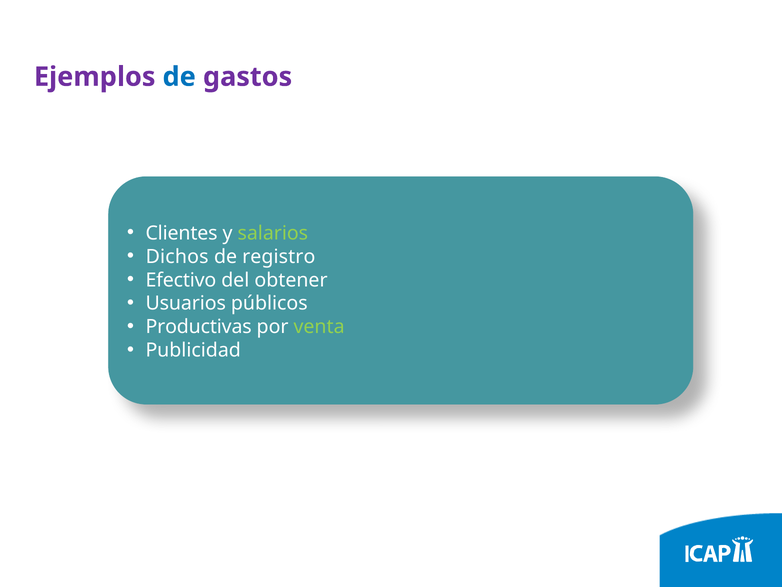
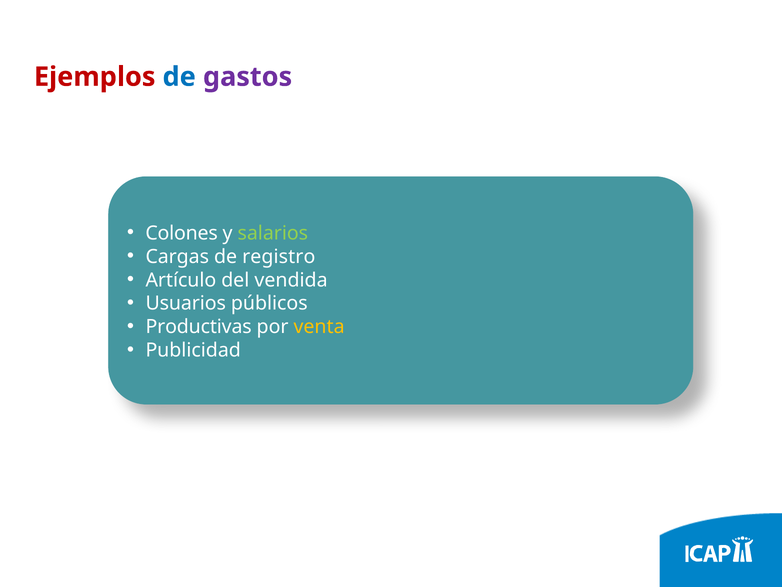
Ejemplos colour: purple -> red (95, 77)
Clientes: Clientes -> Colones (182, 233)
Dichos: Dichos -> Cargas (177, 256)
Efectivo: Efectivo -> Artículo (181, 280)
obtener: obtener -> vendida (291, 280)
venta colour: light green -> yellow (319, 327)
